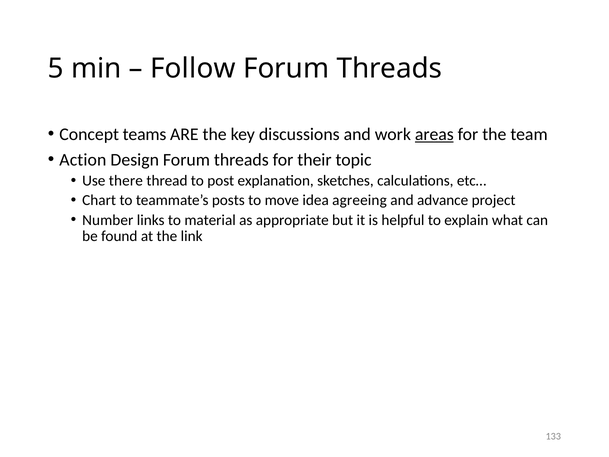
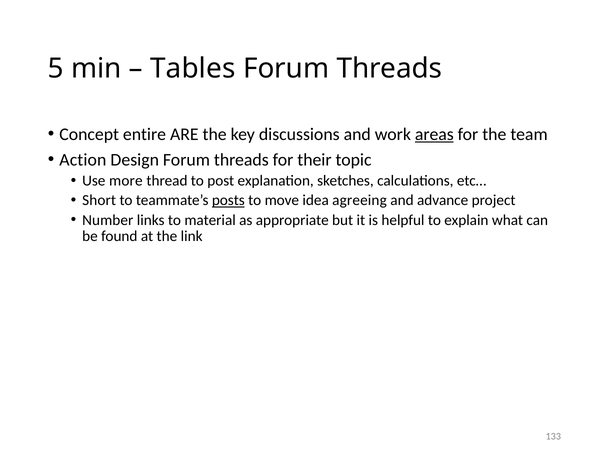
Follow: Follow -> Tables (193, 68)
teams: teams -> entire (144, 134)
there: there -> more (126, 181)
Chart: Chart -> Short (99, 200)
posts underline: none -> present (228, 200)
